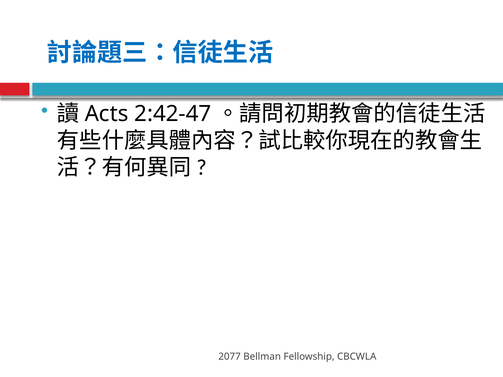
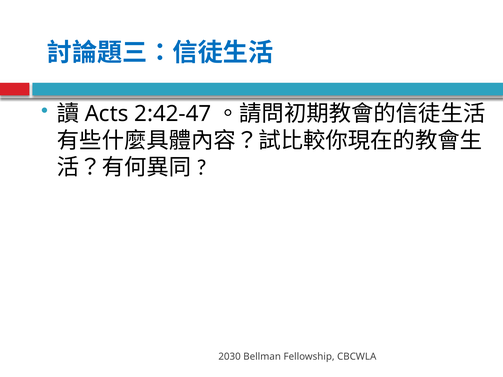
2077: 2077 -> 2030 (230, 357)
